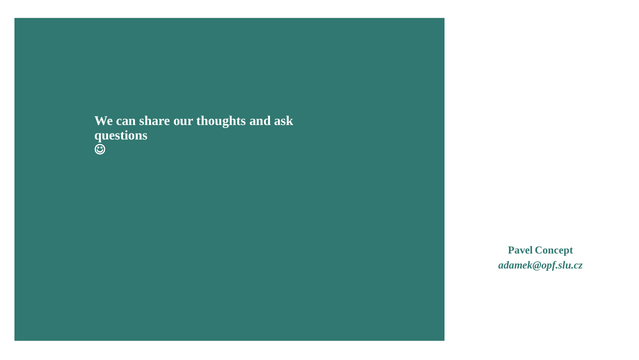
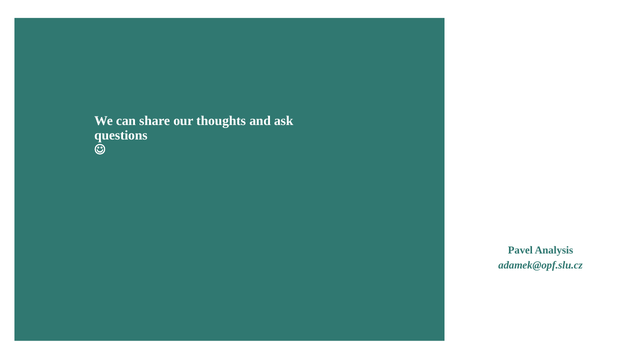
Concept: Concept -> Analysis (554, 250)
